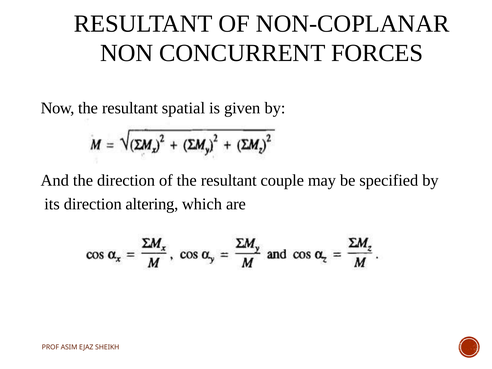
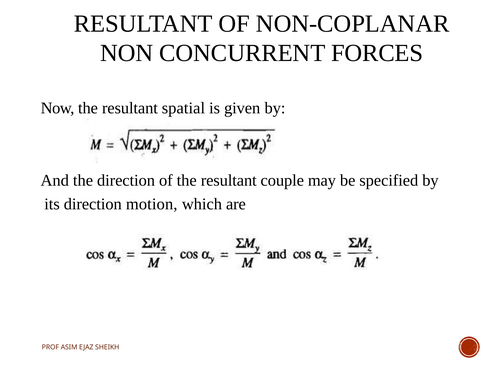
altering: altering -> motion (152, 204)
